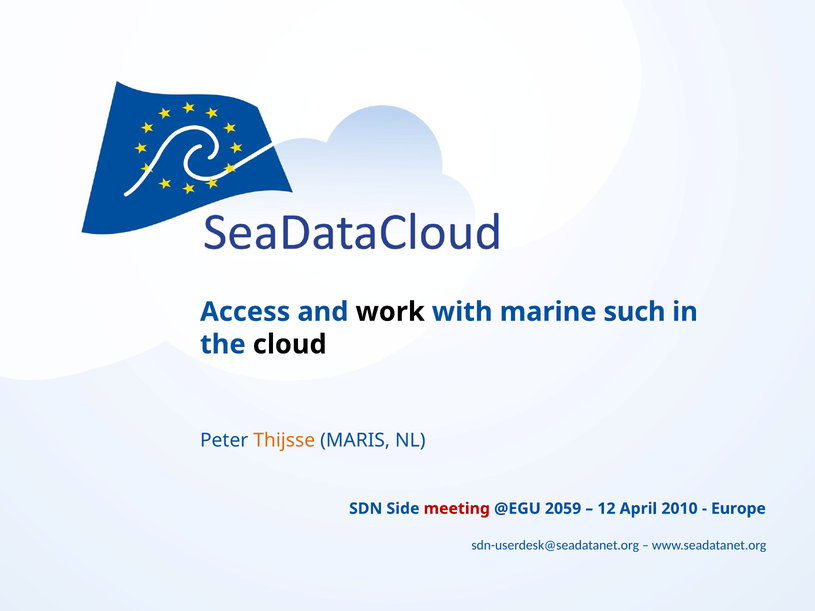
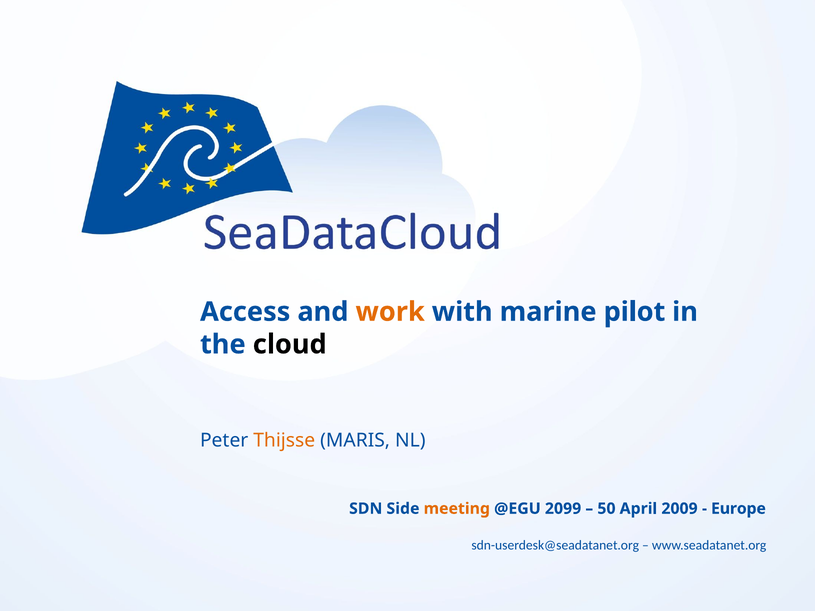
work colour: black -> orange (390, 312)
such: such -> pilot (634, 312)
meeting colour: red -> orange (457, 509)
2059: 2059 -> 2099 (563, 509)
12: 12 -> 50 (606, 509)
2010: 2010 -> 2009 (680, 509)
